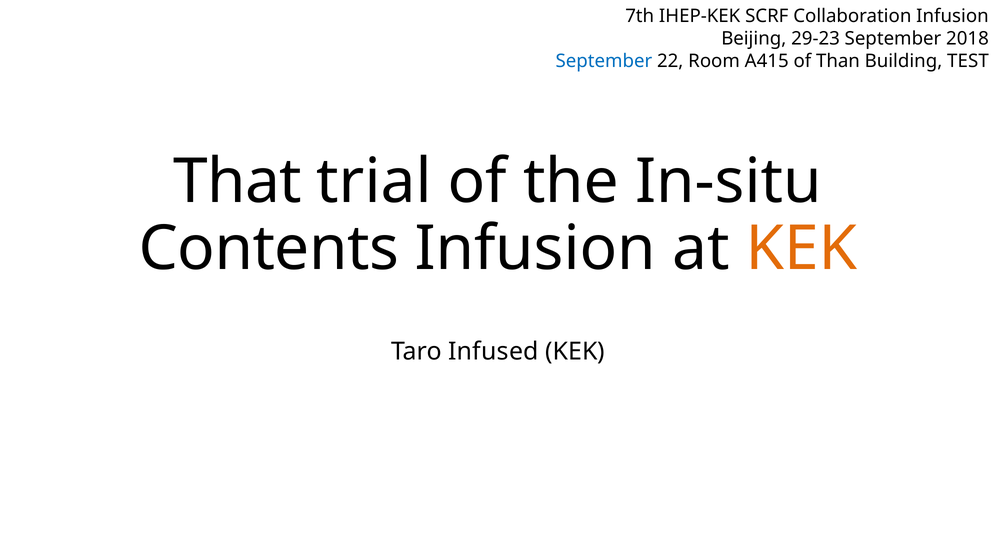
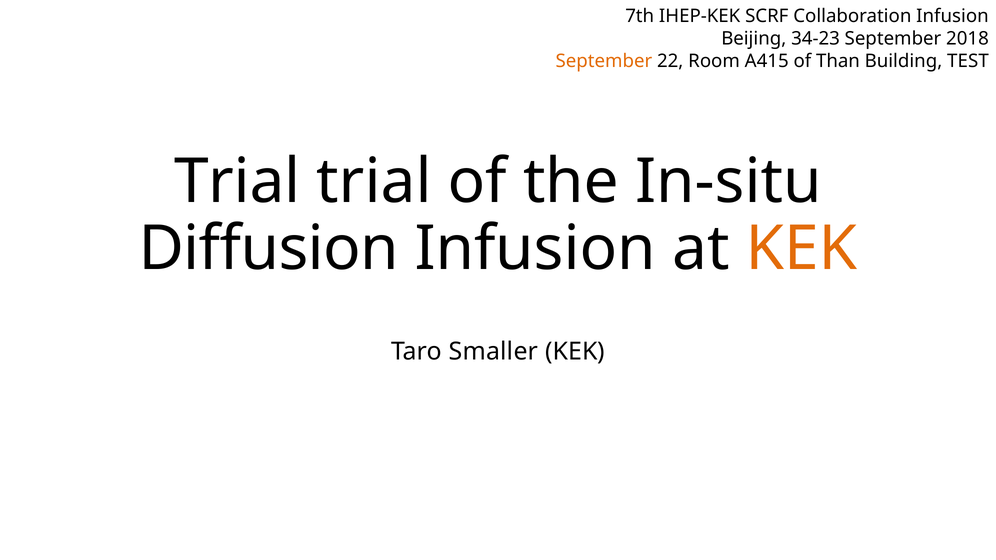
29-23: 29-23 -> 34-23 (816, 39)
September colour: blue -> orange (604, 61)
That: That -> Trial (237, 182)
Contents: Contents -> Diffusion (269, 249)
Infused: Infused -> Smaller (493, 352)
